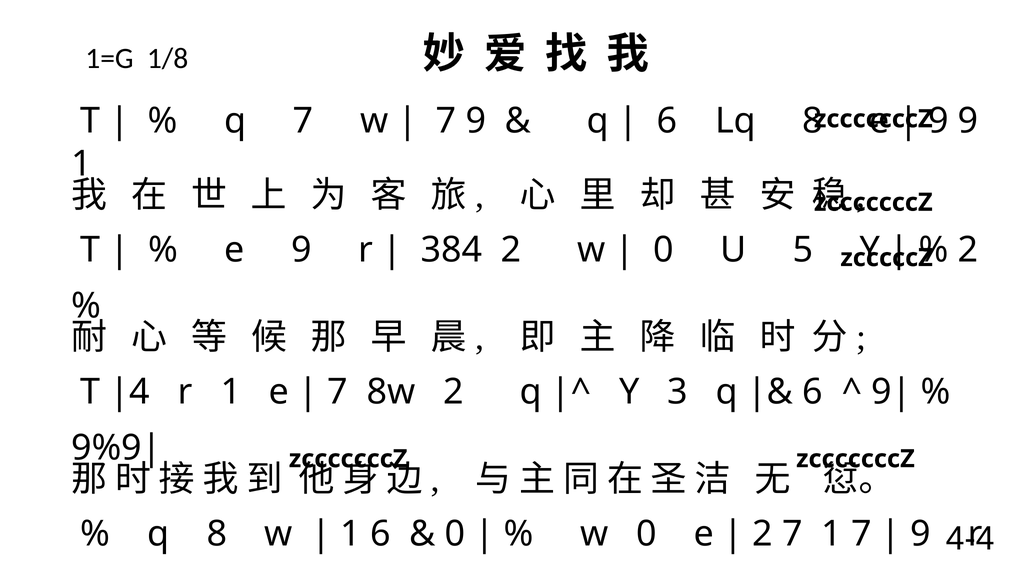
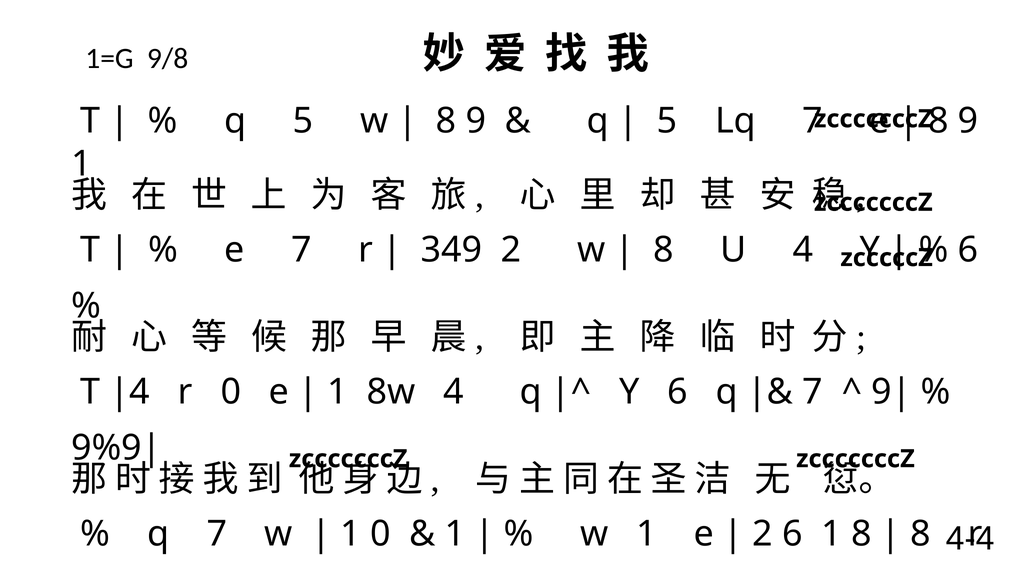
1/8: 1/8 -> 9/8 (168, 58)
q 7: 7 -> 5 (303, 121)
7: 7 -> 8 (446, 121)
6: 6 -> 5 (667, 121)
Lq 8: 8 -> 7 (813, 121)
9: 9 -> 8 (938, 121)
e 9: 9 -> 7 (301, 250)
384: 384 -> 349 (451, 250)
0: 0 -> 8 (663, 250)
U 5: 5 -> 4 (803, 250)
2: 2 -> 6 (968, 250)
r 1: 1 -> 0 (231, 392)
7: 7 -> 1 (338, 392)
8w 2: 2 -> 4 (454, 392)
Y 3: 3 -> 6 (678, 392)
6: 6 -> 7 (813, 392)
q 8: 8 -> 7 (217, 534)
1 6: 6 -> 0 (380, 534)
0: 0 -> 1 (455, 534)
w 0: 0 -> 1 (646, 534)
2 7: 7 -> 6 (792, 534)
1 7: 7 -> 8 (861, 534)
9: 9 -> 8 (920, 534)
